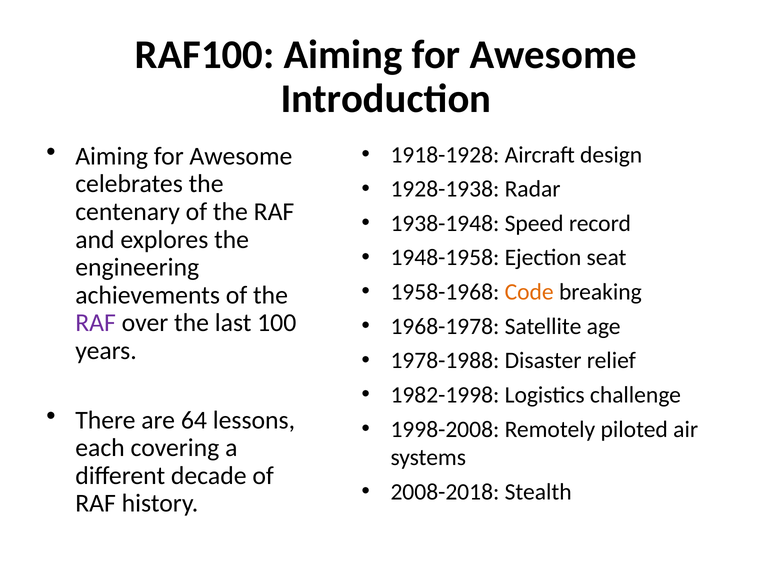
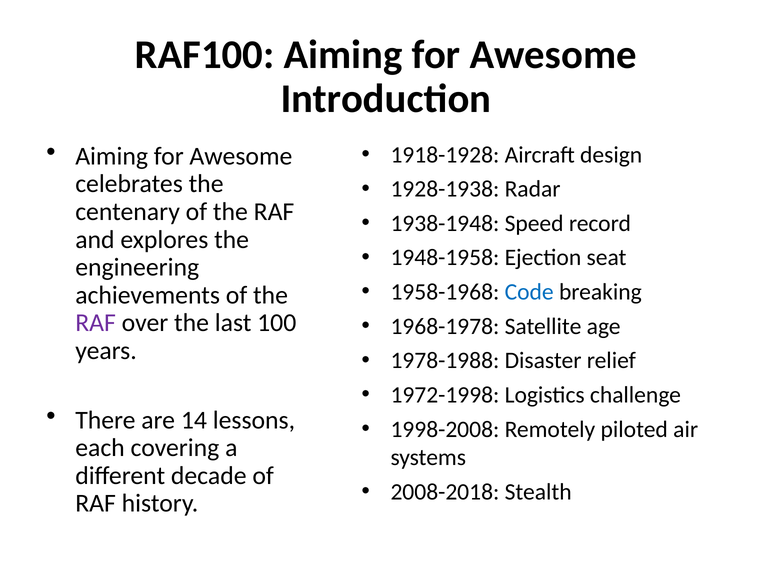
Code colour: orange -> blue (529, 292)
1982-1998: 1982-1998 -> 1972-1998 (445, 395)
64: 64 -> 14 (194, 420)
